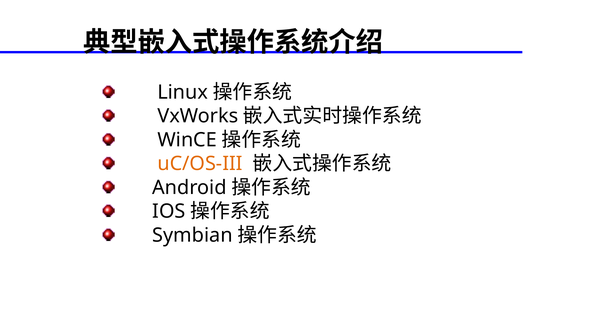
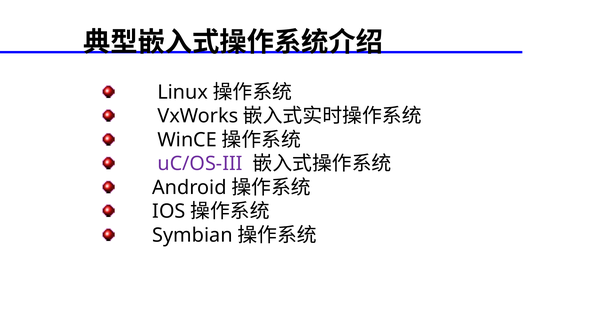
uC/OS-III colour: orange -> purple (200, 164)
